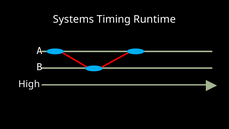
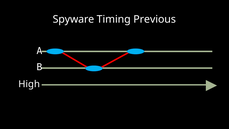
Systems: Systems -> Spyware (73, 19)
Runtime: Runtime -> Previous (155, 19)
